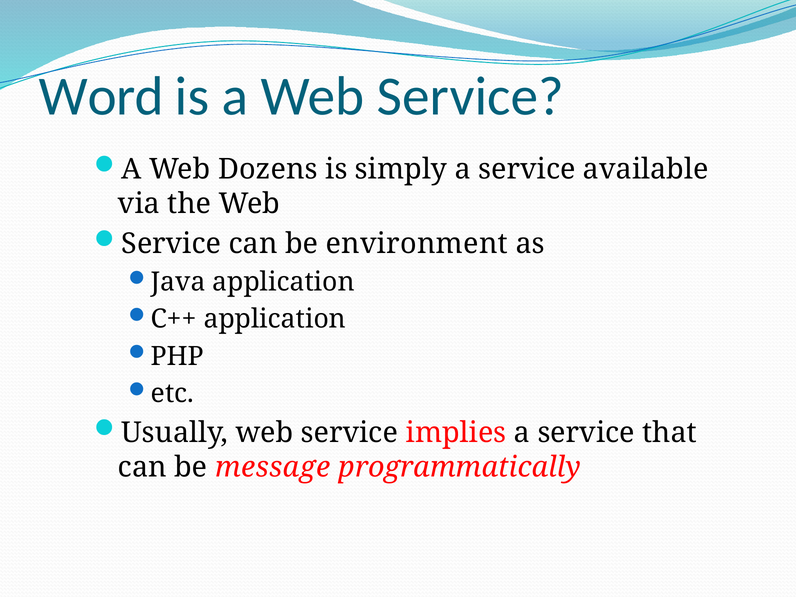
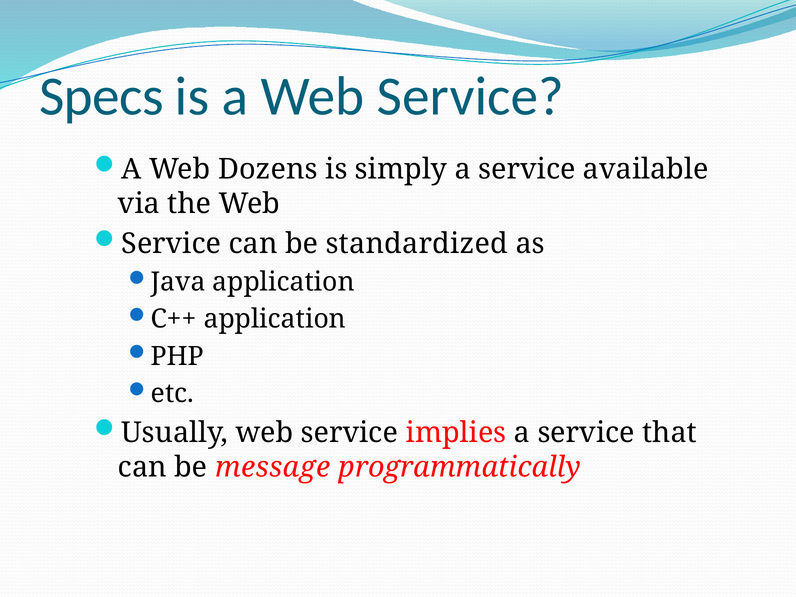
Word: Word -> Specs (101, 97)
environment: environment -> standardized (417, 244)
